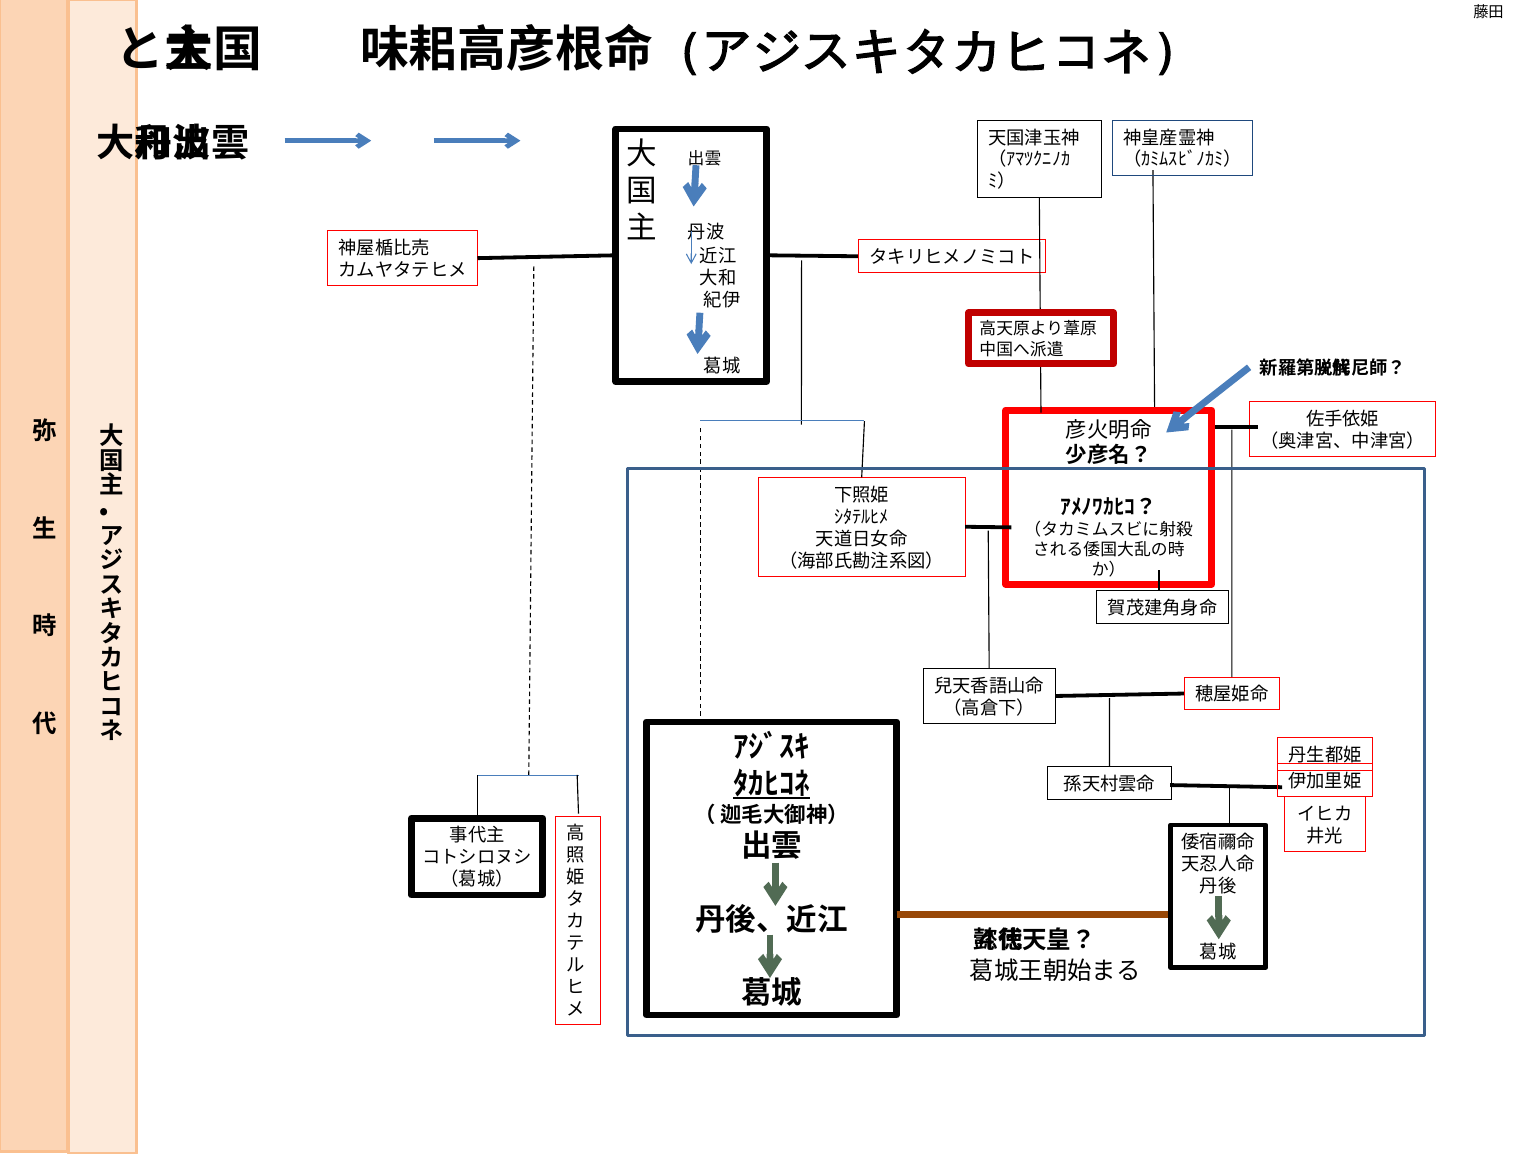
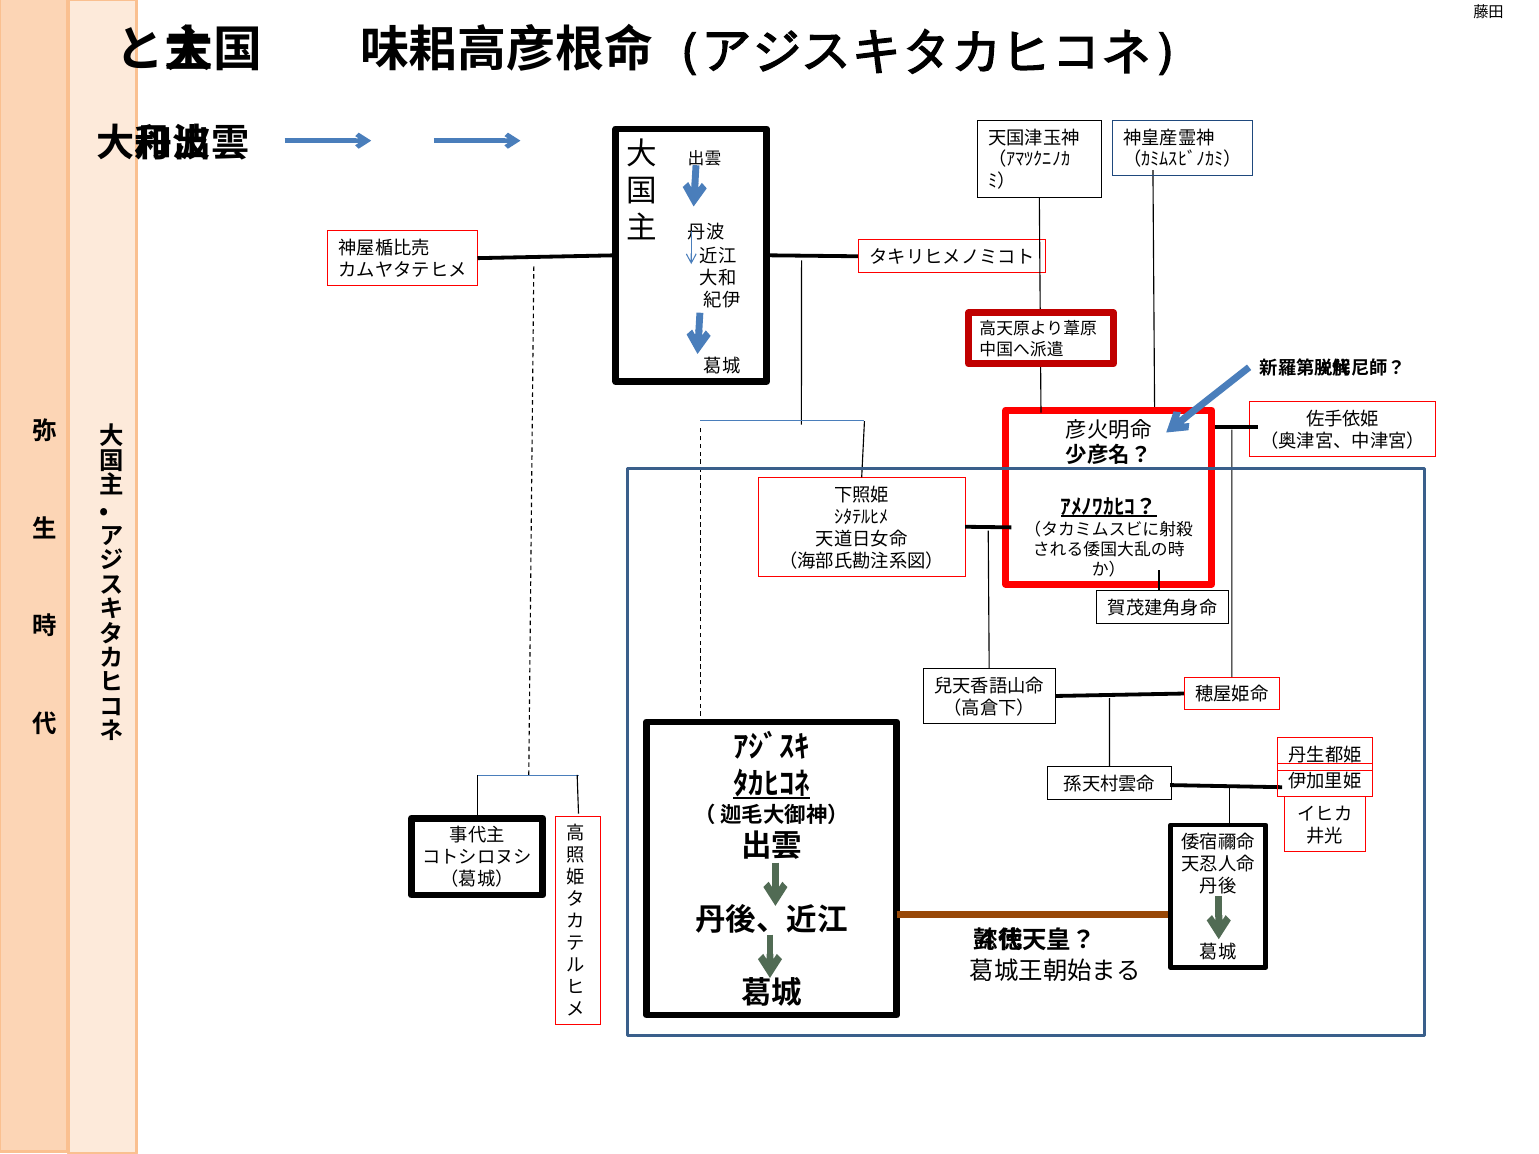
ｱﾒﾉﾜｶﾋｺ？ underline: none -> present (1109, 507)
